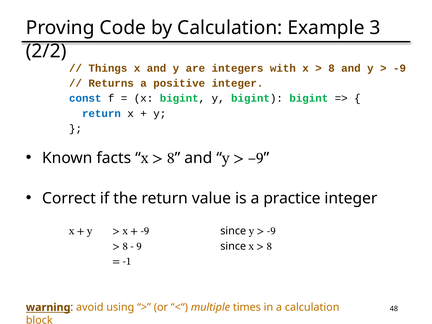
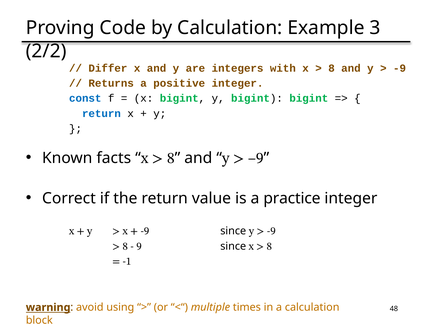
Things: Things -> Differ (108, 68)
